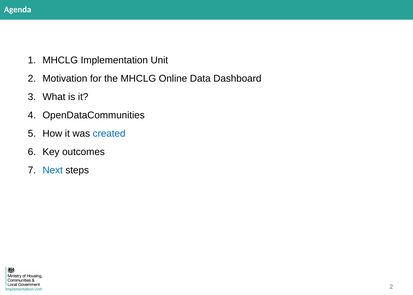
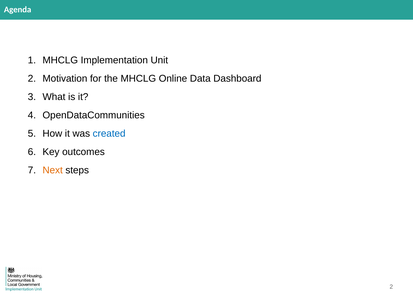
Next colour: blue -> orange (53, 170)
